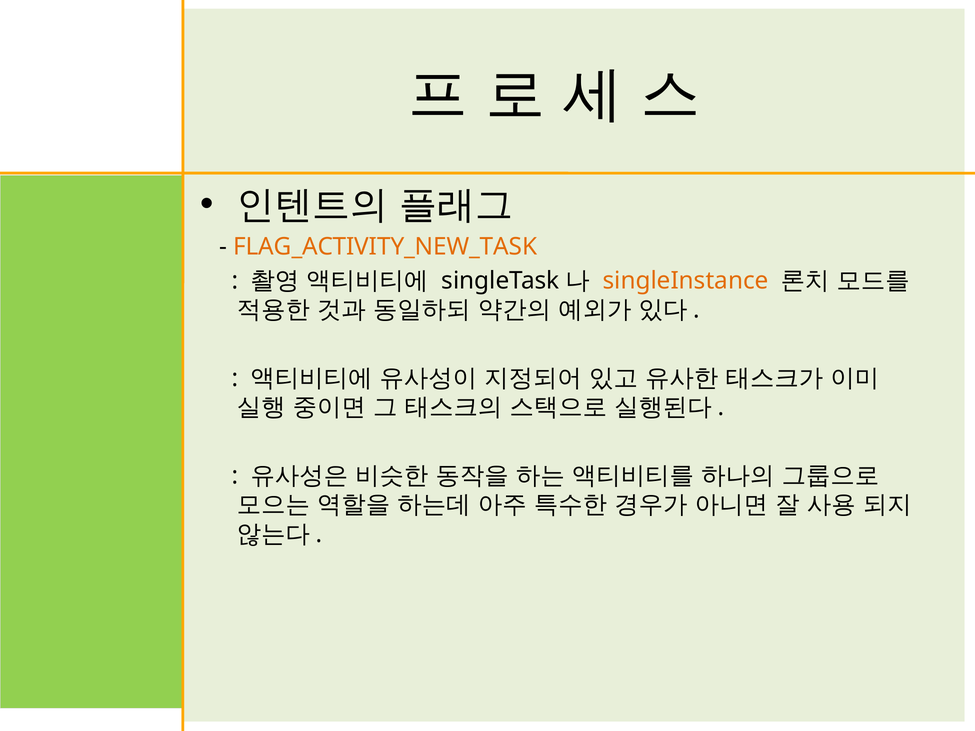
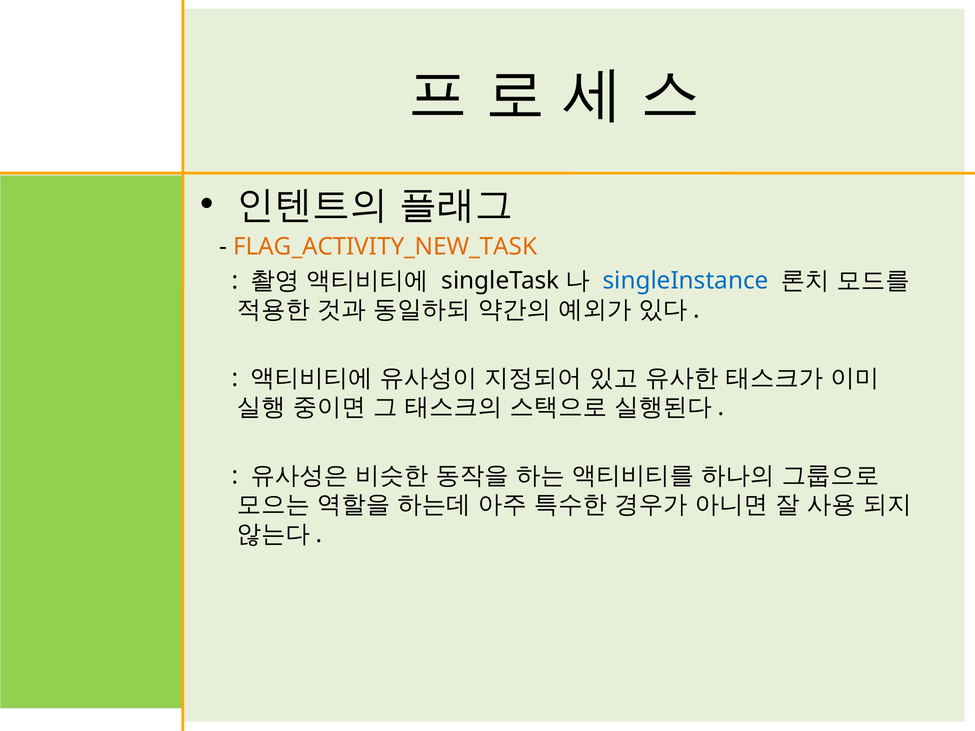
singleInstance colour: orange -> blue (686, 281)
